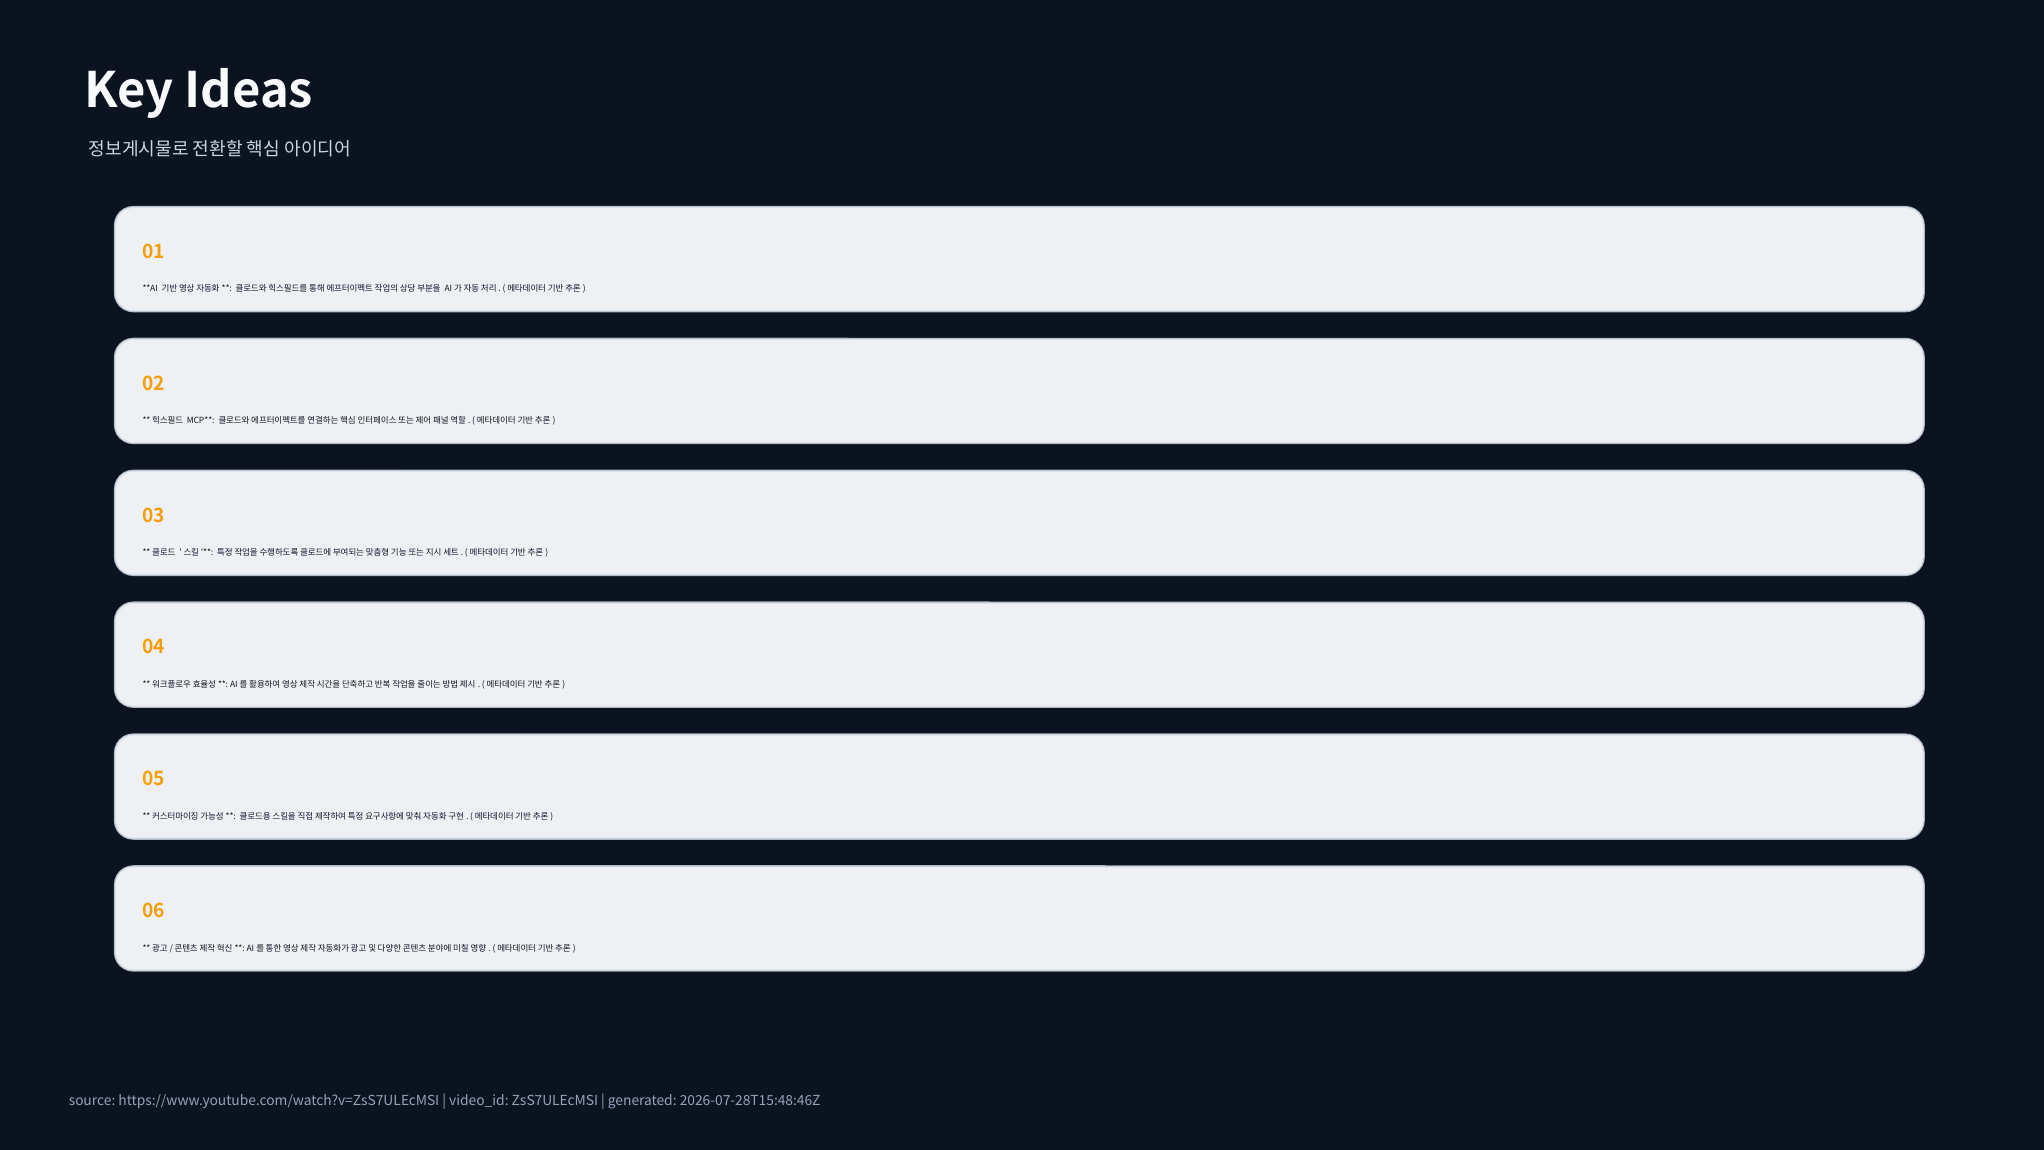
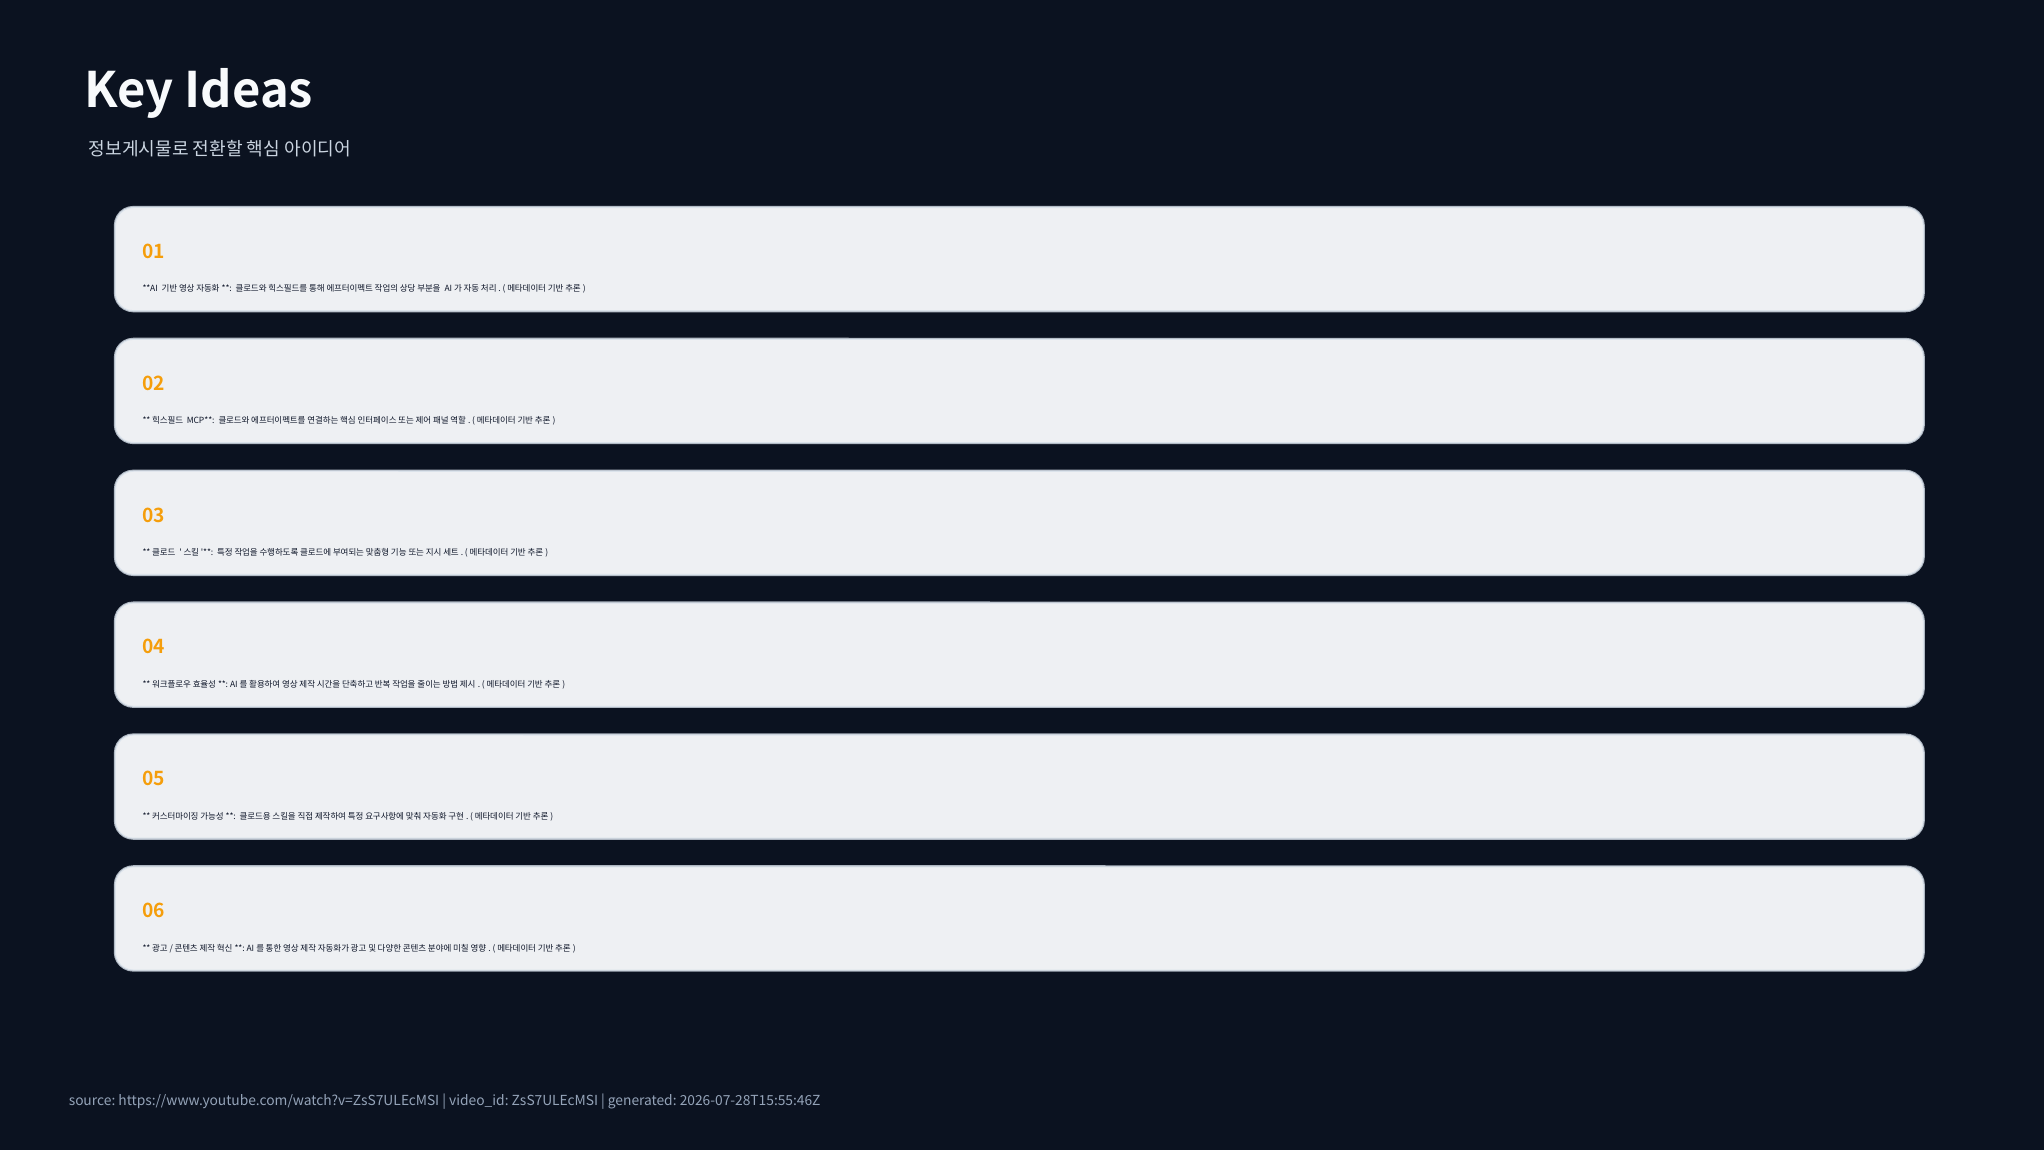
2026-07-28T15:48:46Z: 2026-07-28T15:48:46Z -> 2026-07-28T15:55:46Z (750, 1101)
